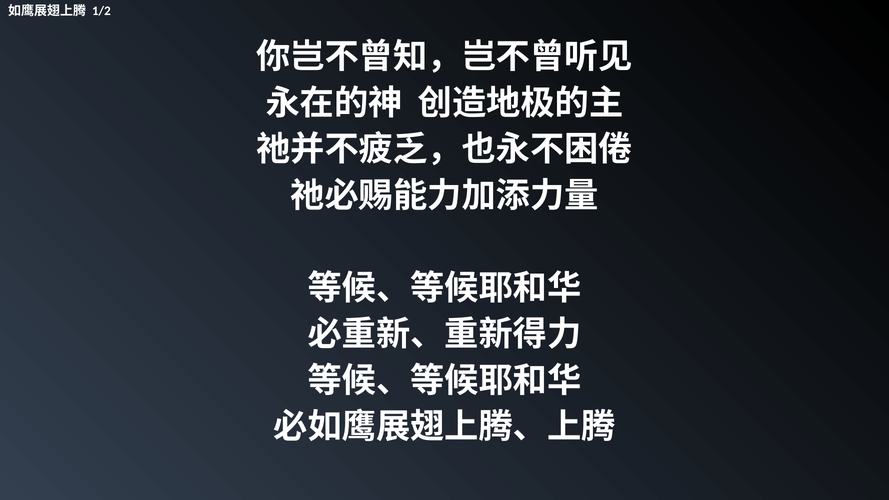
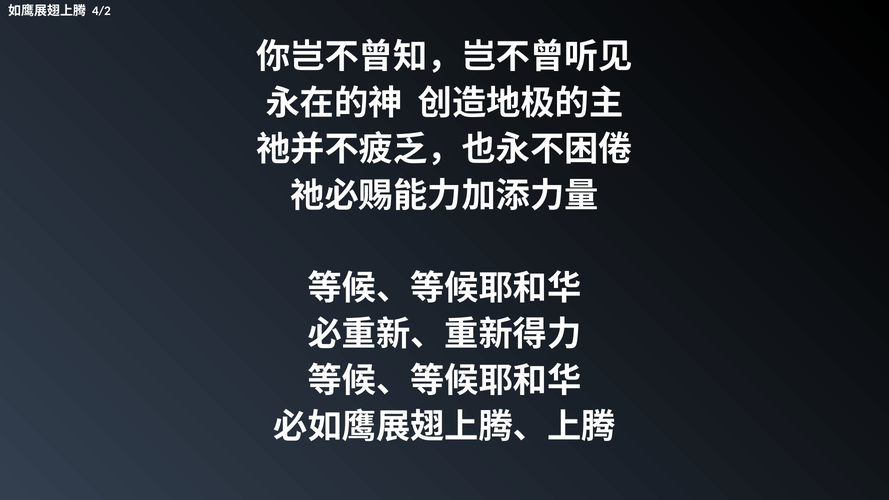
1/2: 1/2 -> 4/2 (101, 11)
